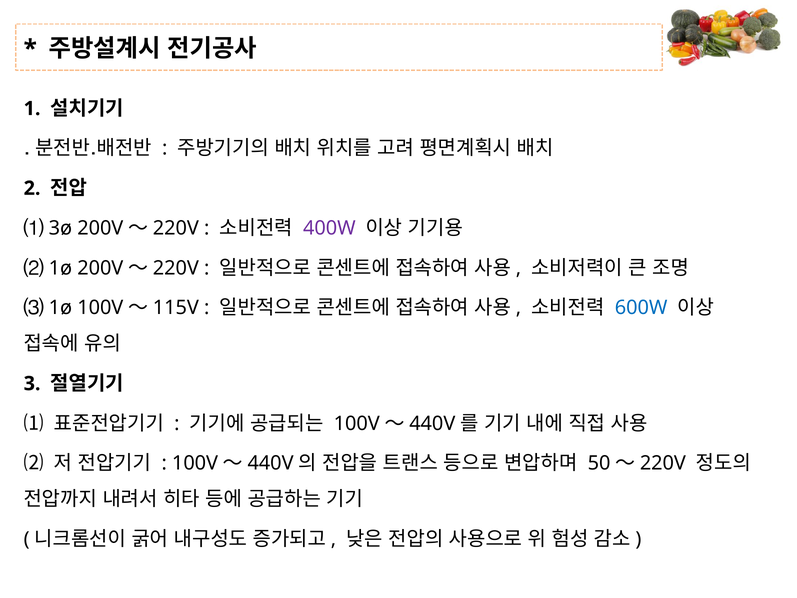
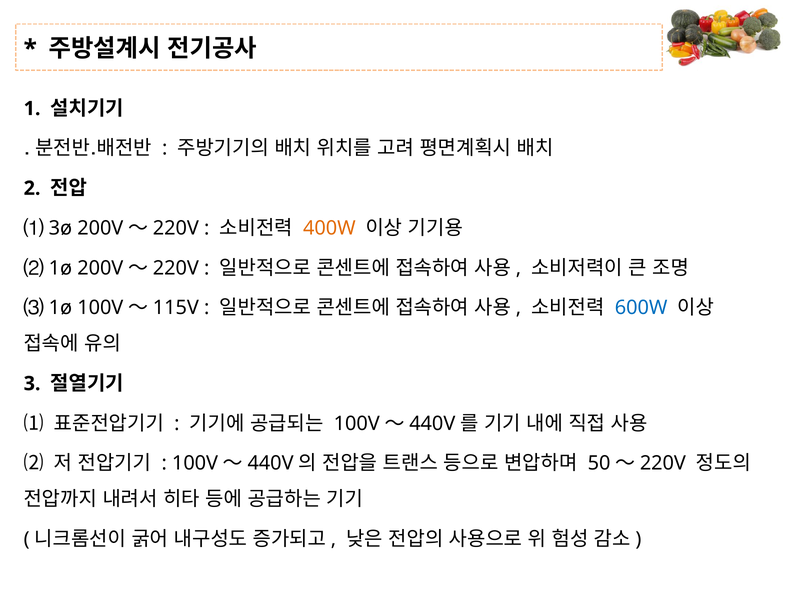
400W colour: purple -> orange (329, 228)
